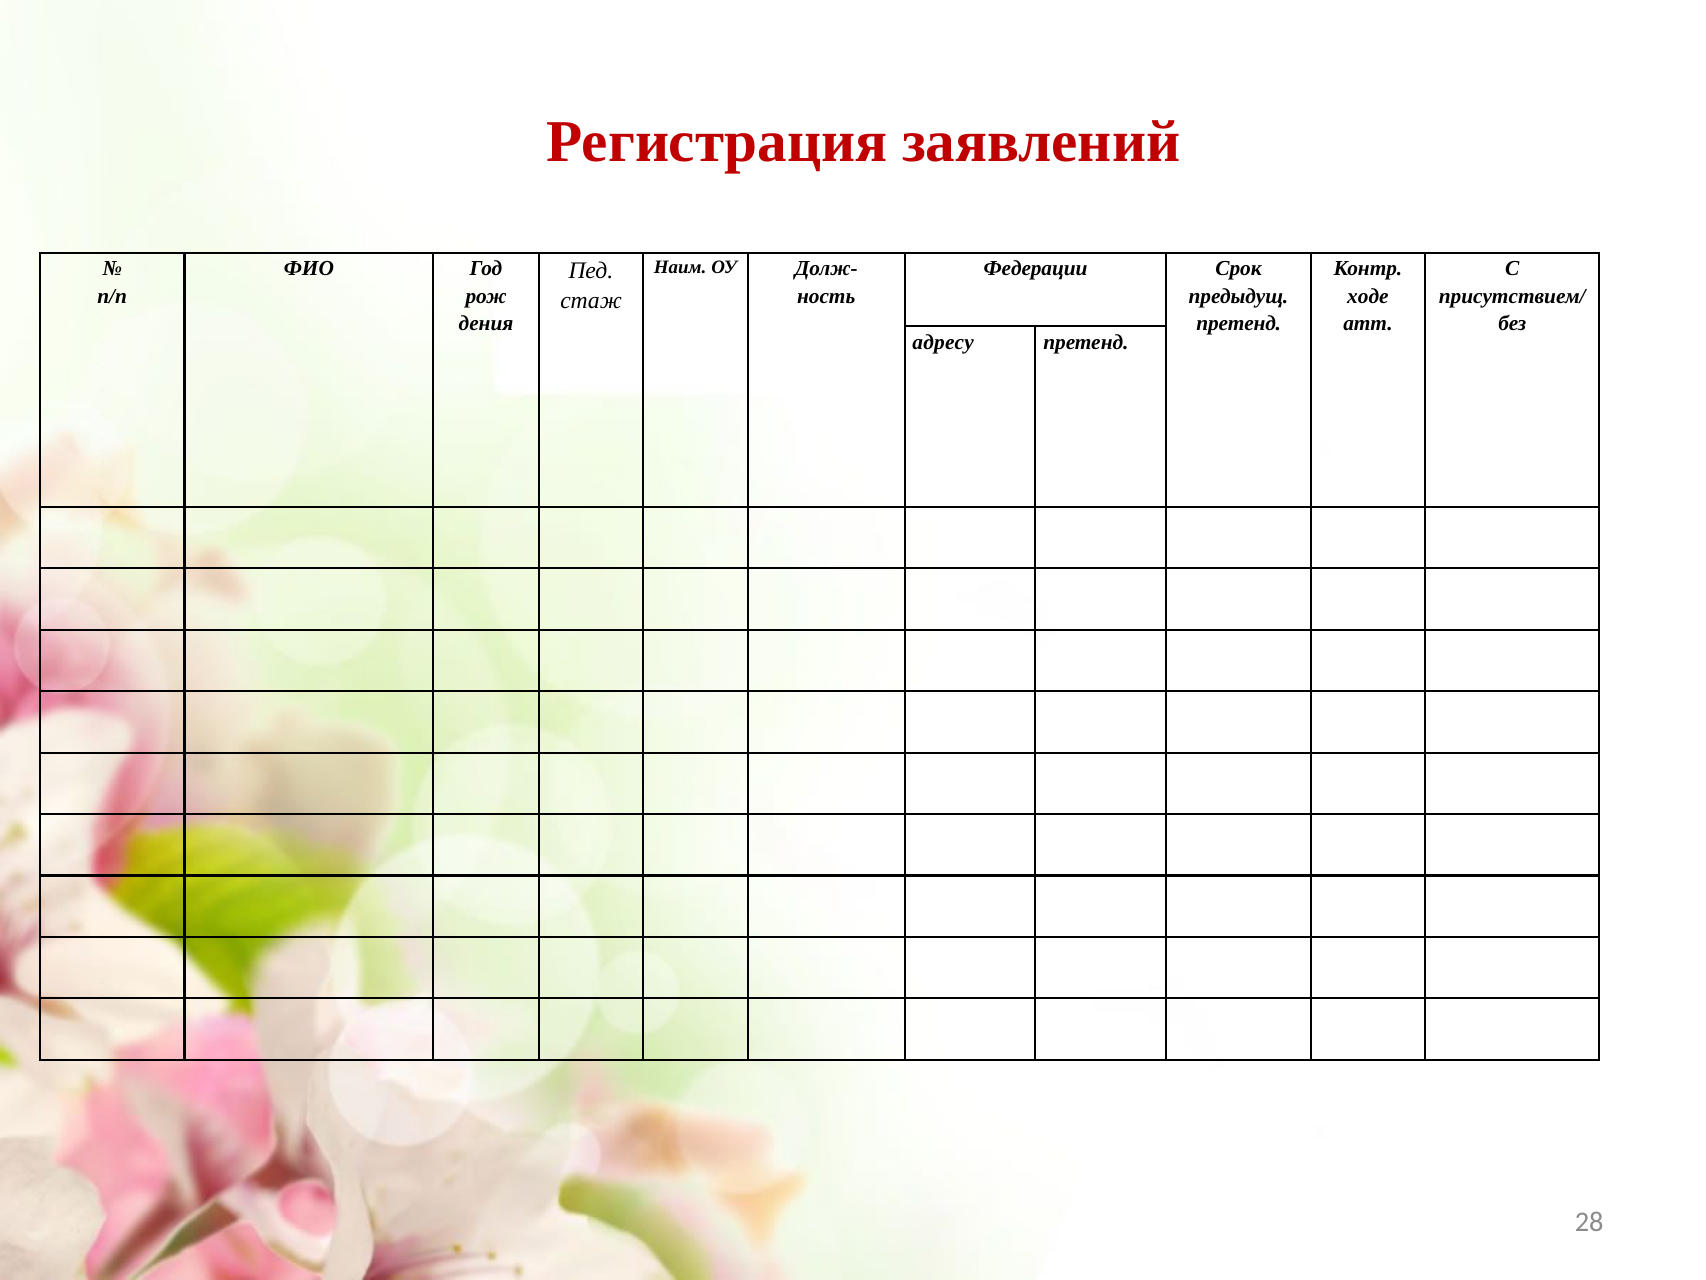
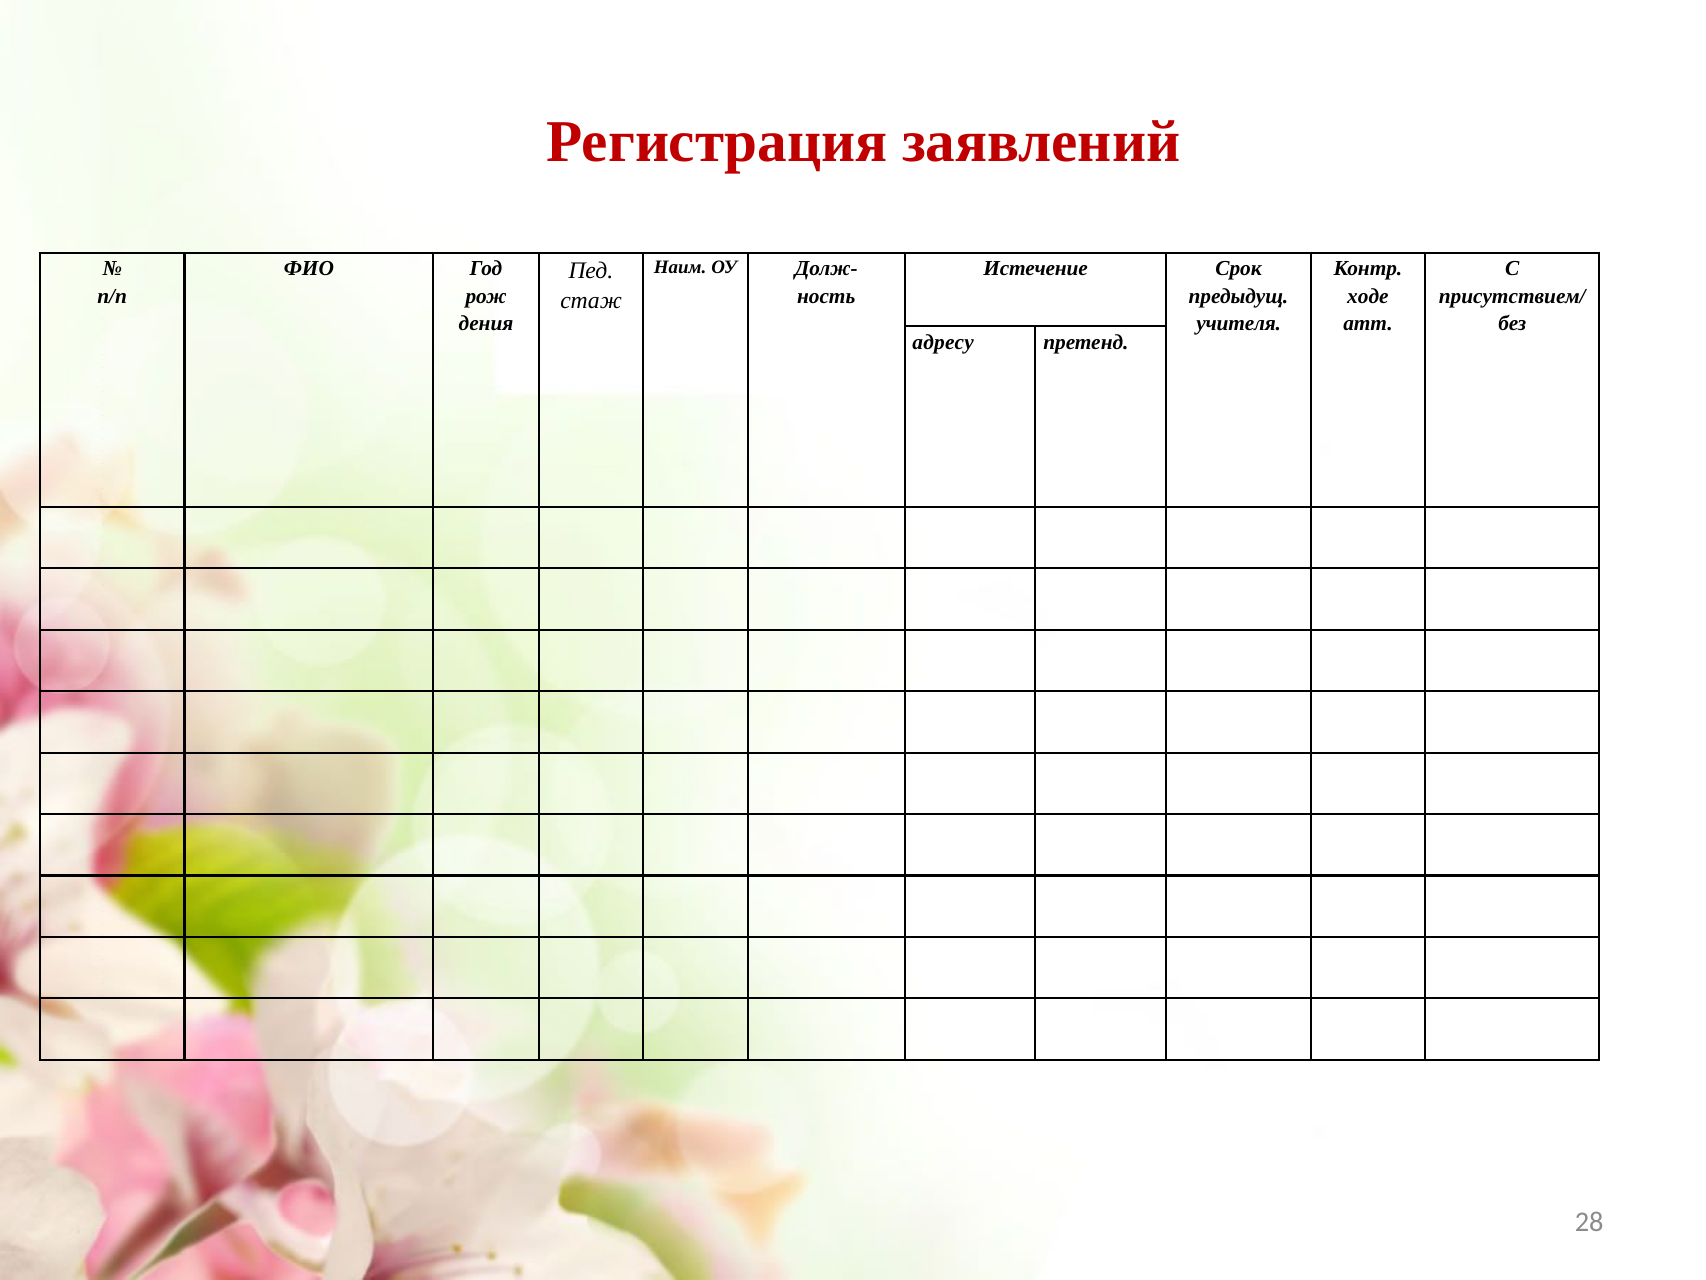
Федерации: Федерации -> Истечение (1036, 269)
претенд: претенд -> учителя (1239, 323)
